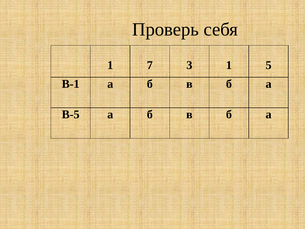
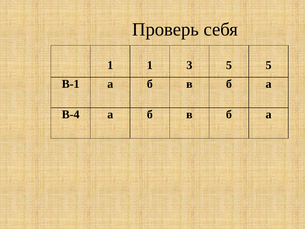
1 7: 7 -> 1 (150, 65)
3 1: 1 -> 5 (229, 65)
В-5: В-5 -> В-4 (71, 114)
